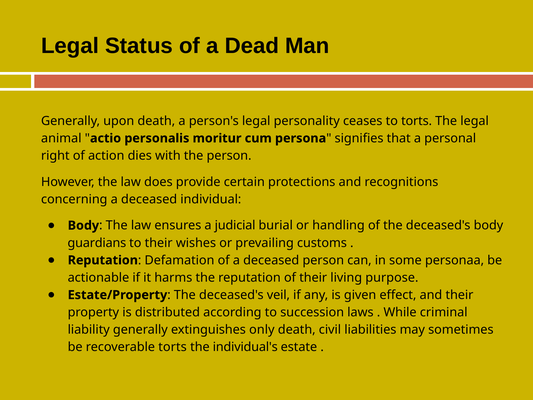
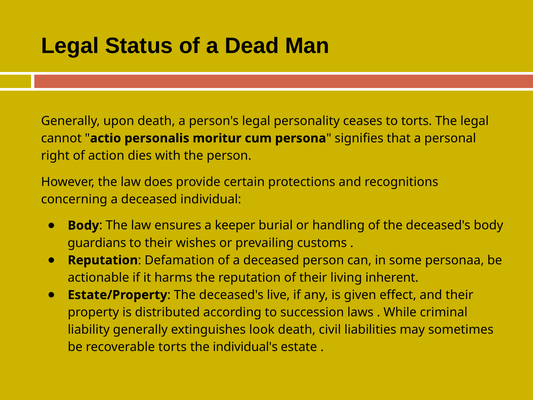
animal: animal -> cannot (61, 138)
judicial: judicial -> keeper (235, 225)
purpose: purpose -> inherent (392, 277)
veil: veil -> live (278, 295)
only: only -> look (262, 329)
